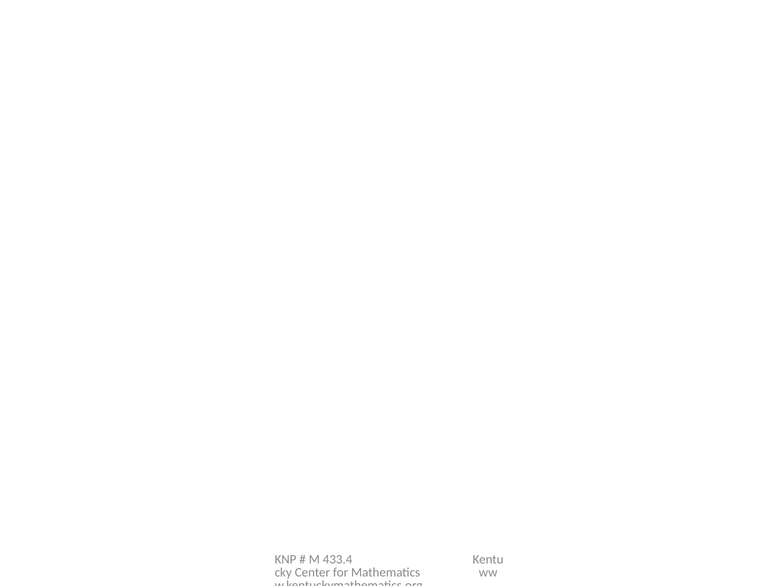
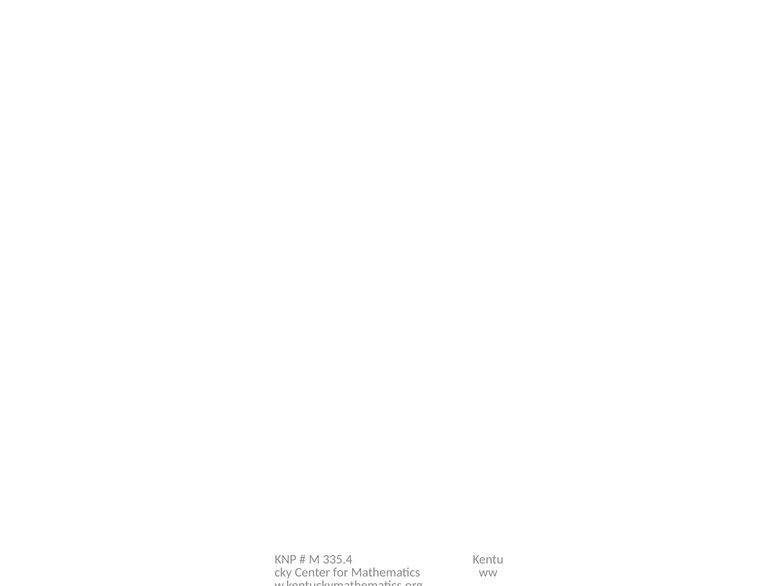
433.4: 433.4 -> 335.4 (338, 559)
